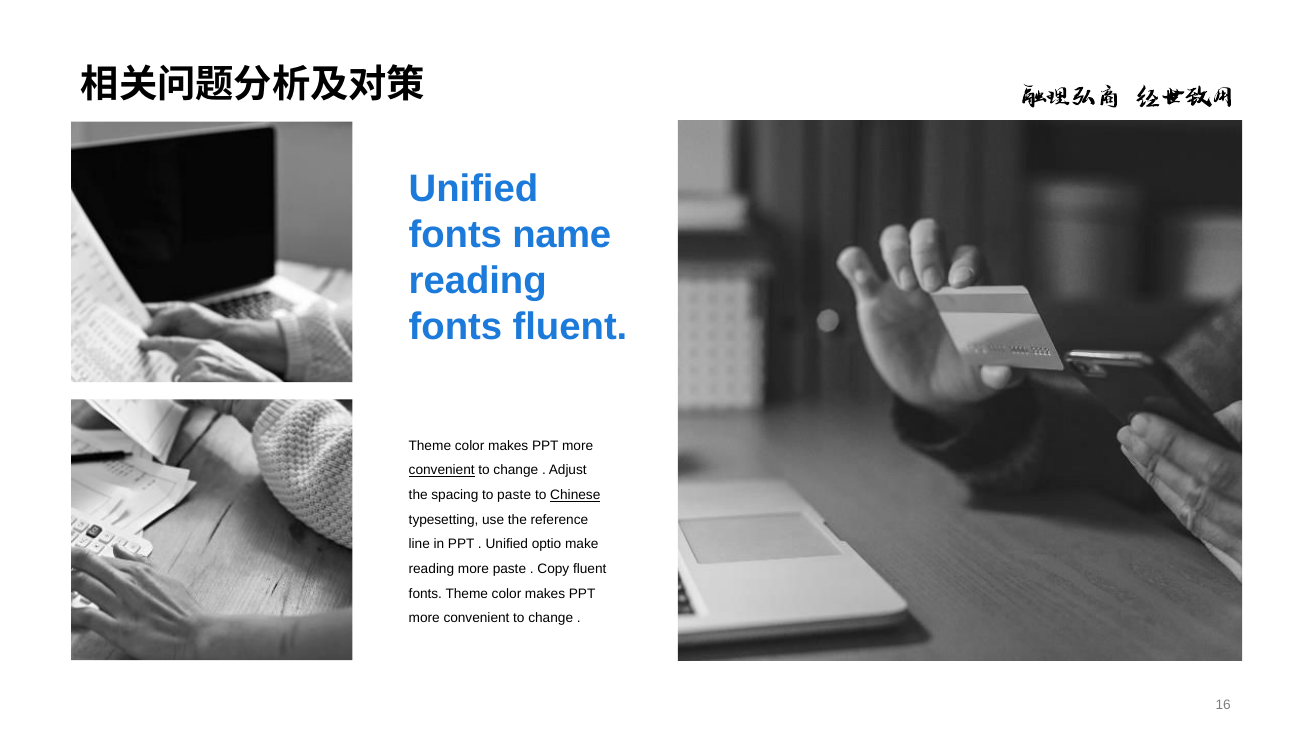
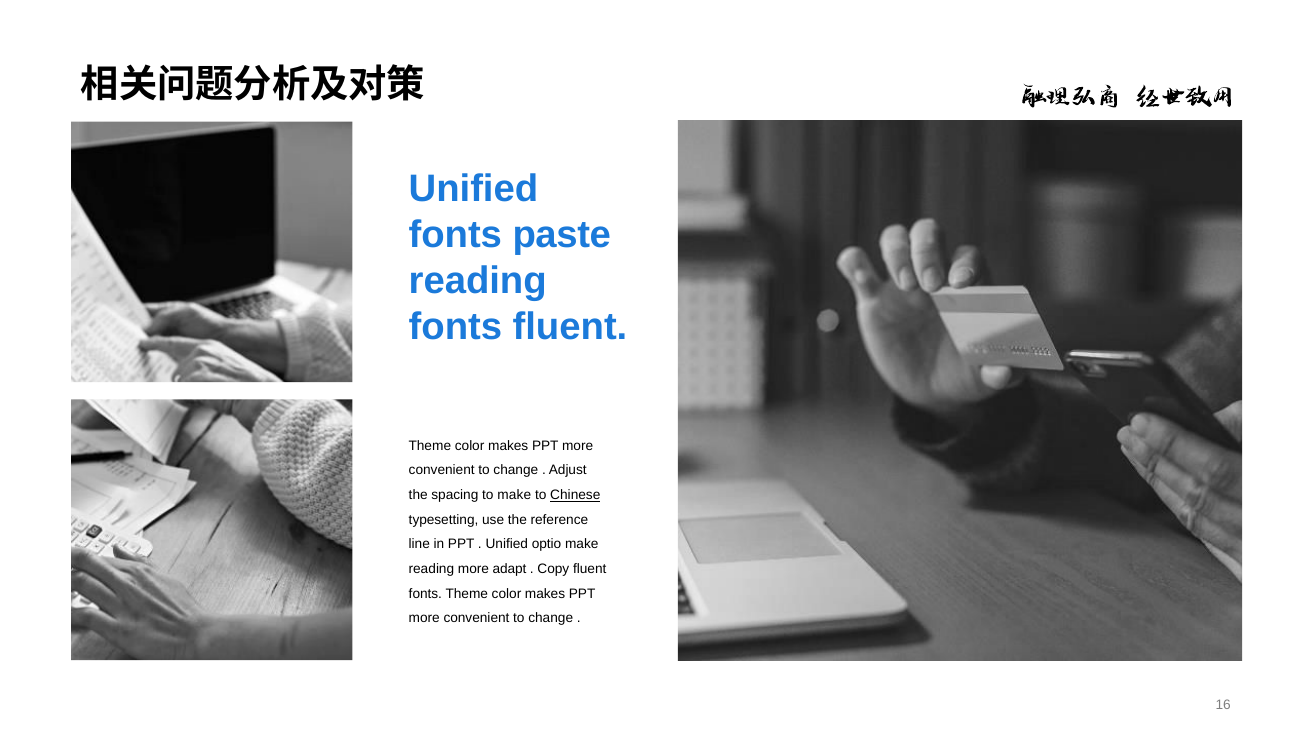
name: name -> paste (562, 235)
convenient underline: present -> none (442, 471)
to paste: paste -> make (514, 495)
more paste: paste -> adapt (509, 569)
